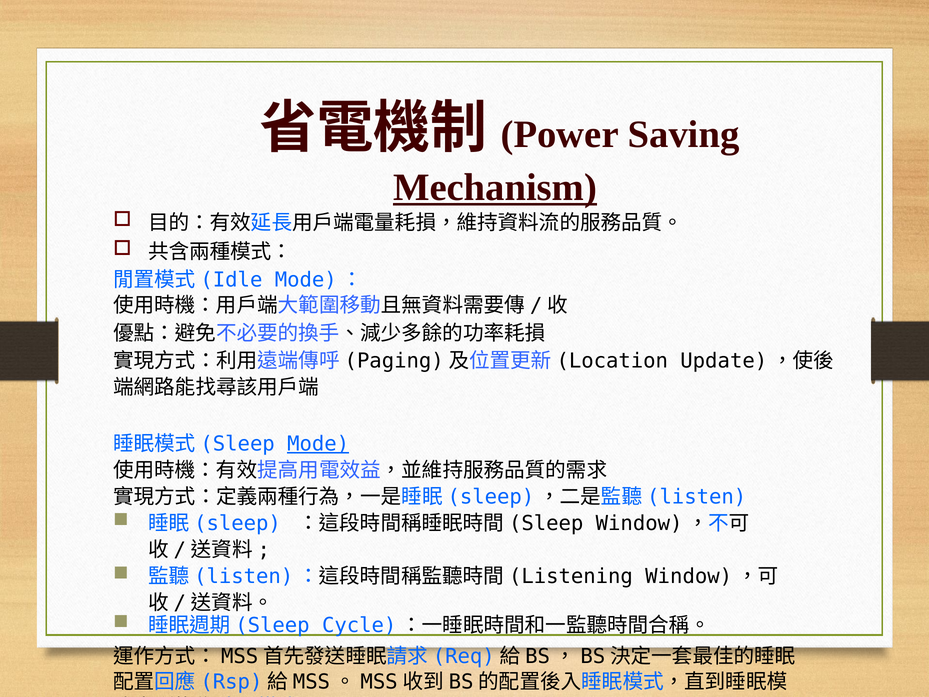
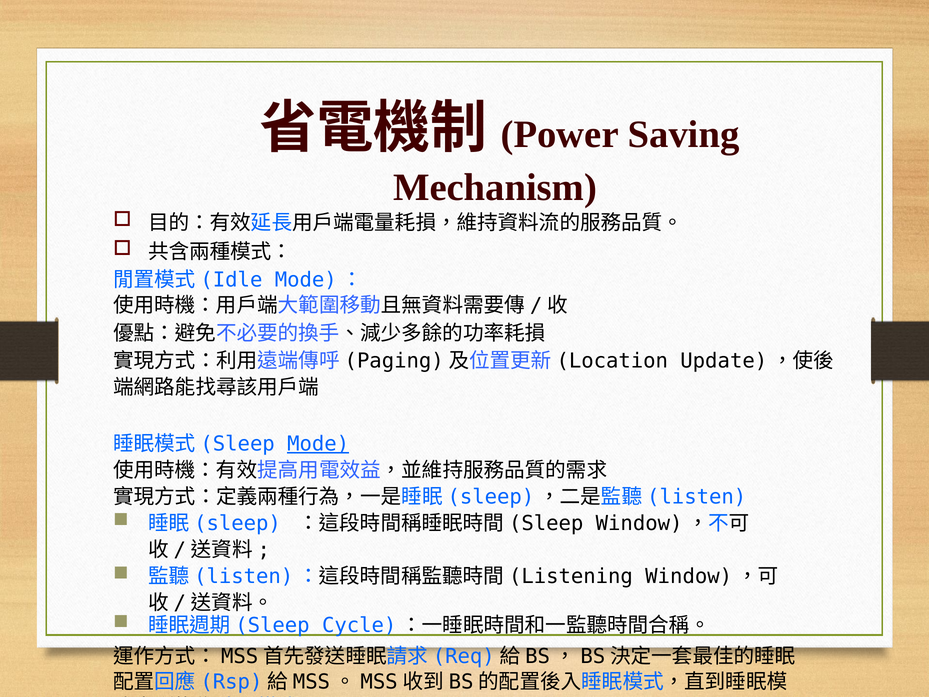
Mechanism underline: present -> none (495, 187)
